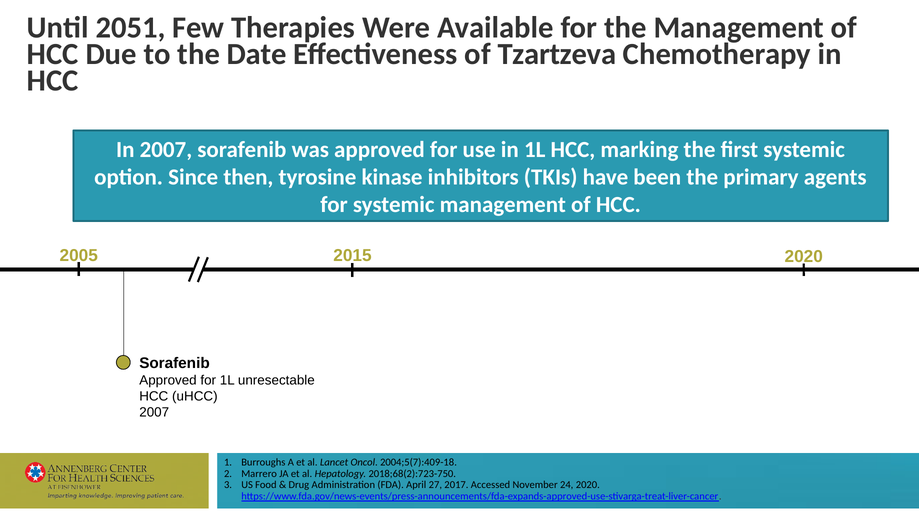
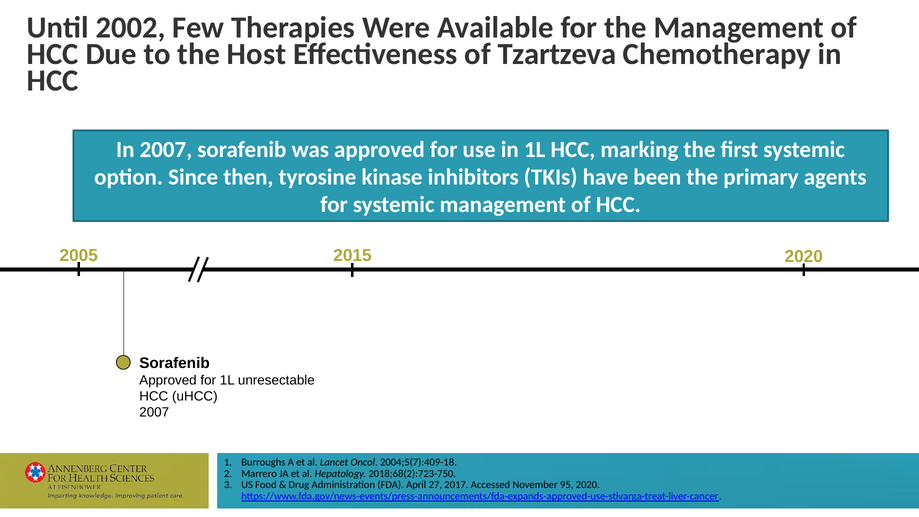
2051: 2051 -> 2002 (130, 28)
Date: Date -> Host (257, 54)
24: 24 -> 95 (567, 485)
